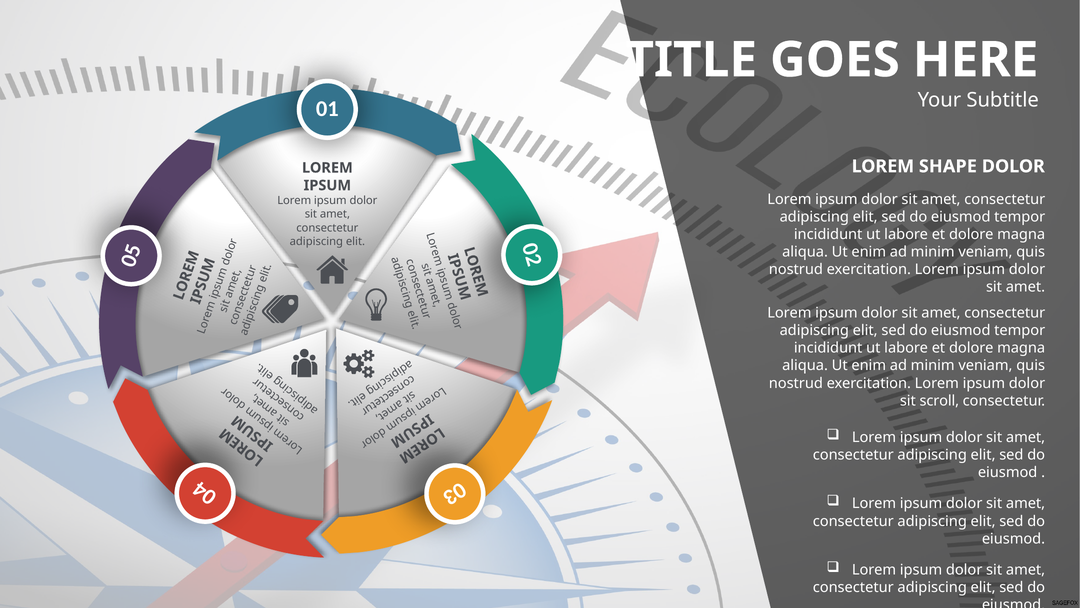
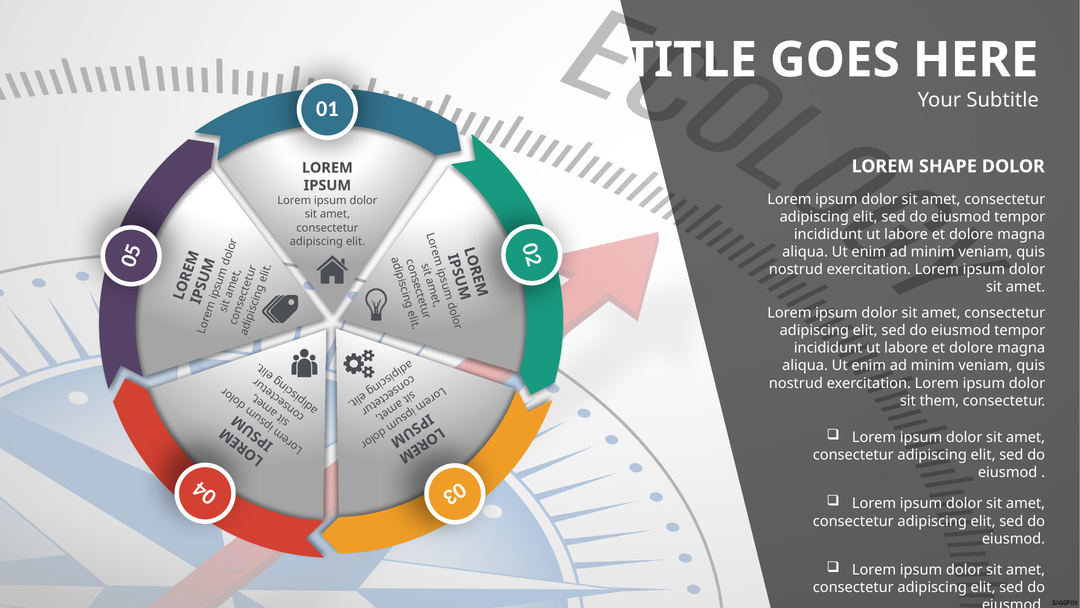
scroll: scroll -> them (939, 400)
